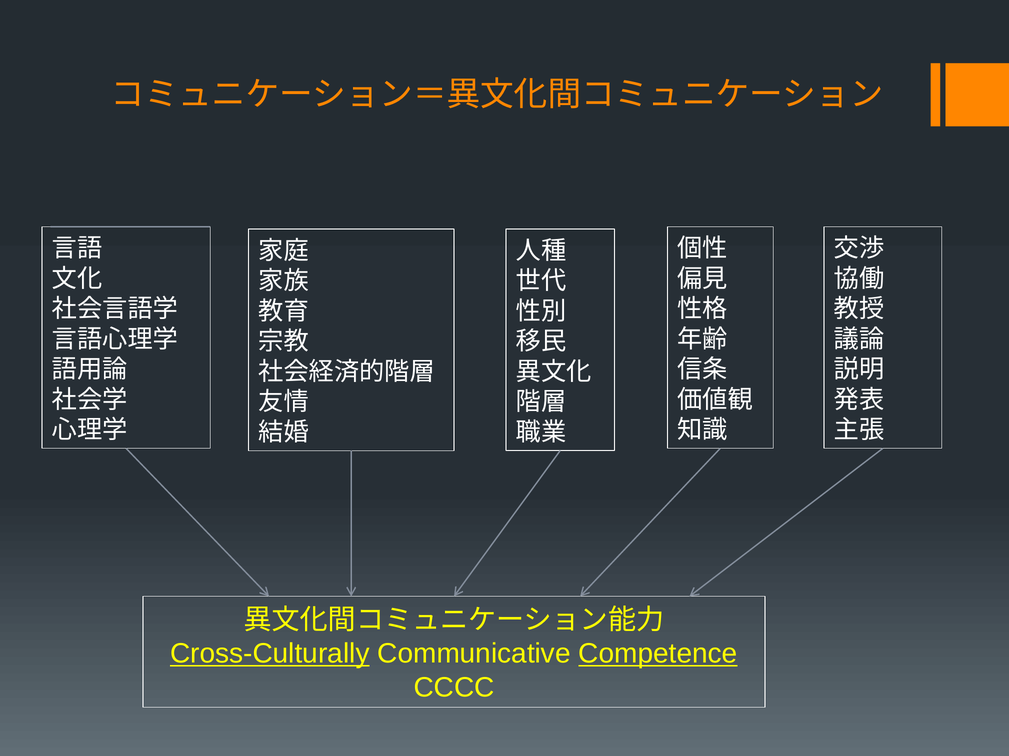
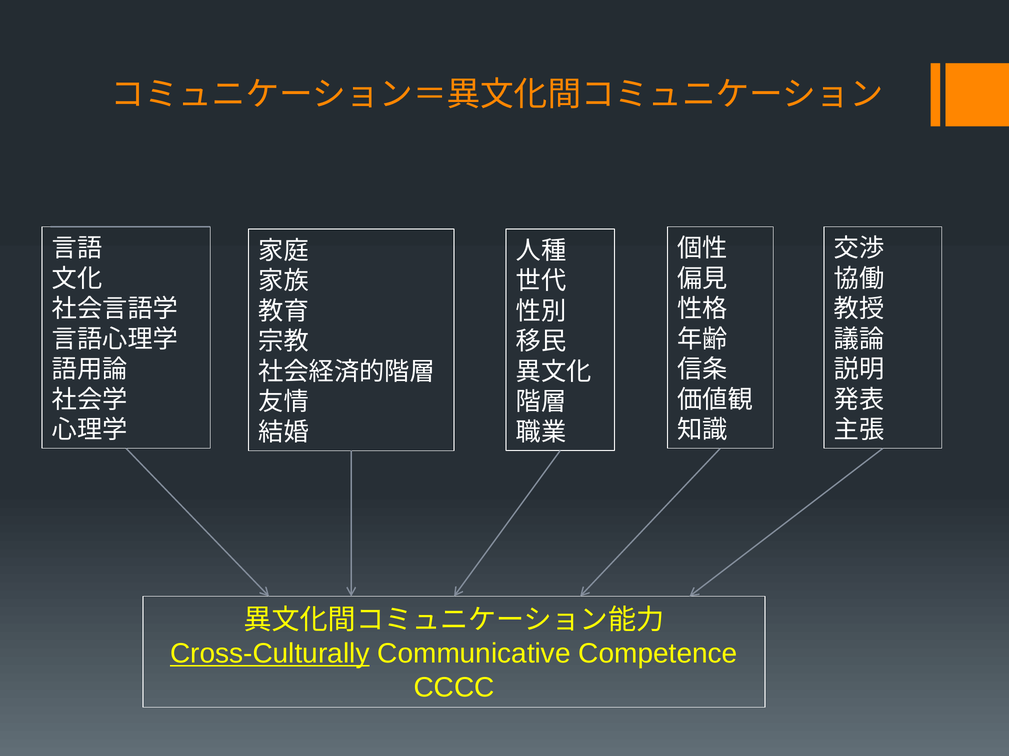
Competence underline: present -> none (658, 654)
